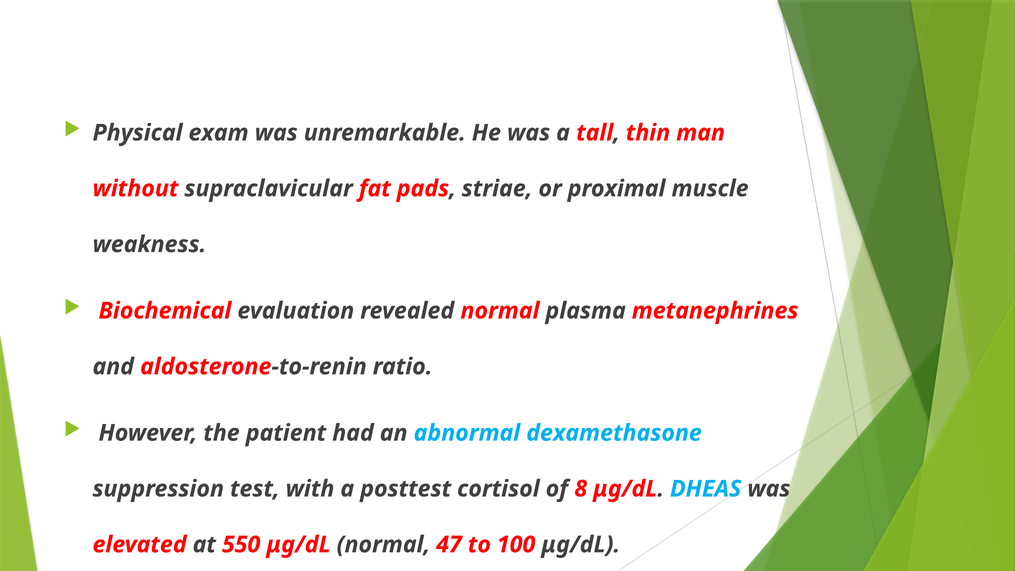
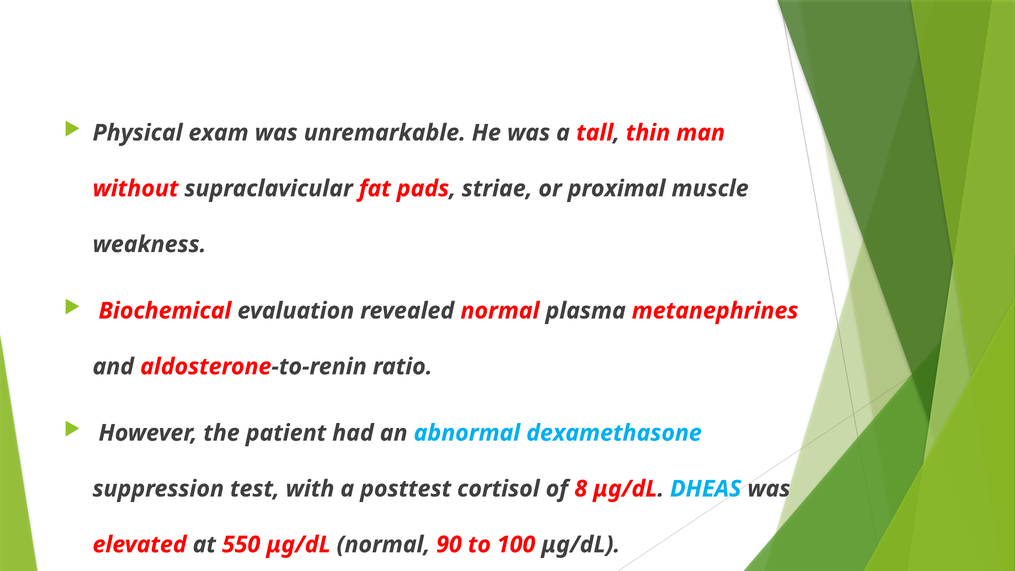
47: 47 -> 90 (449, 545)
